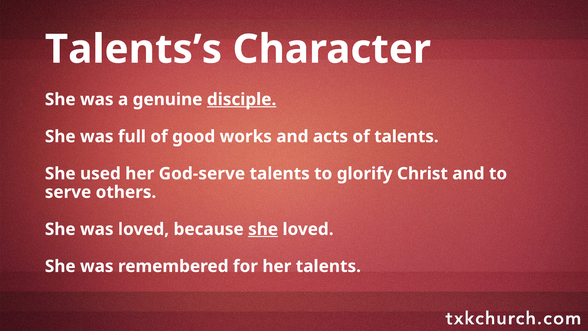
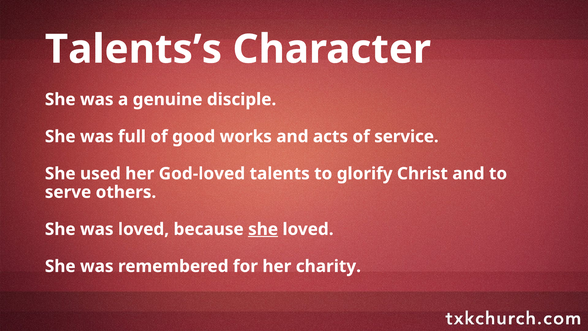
disciple underline: present -> none (242, 99)
of talents: talents -> service (406, 136)
God-serve: God-serve -> God-loved (202, 174)
her talents: talents -> charity (328, 266)
